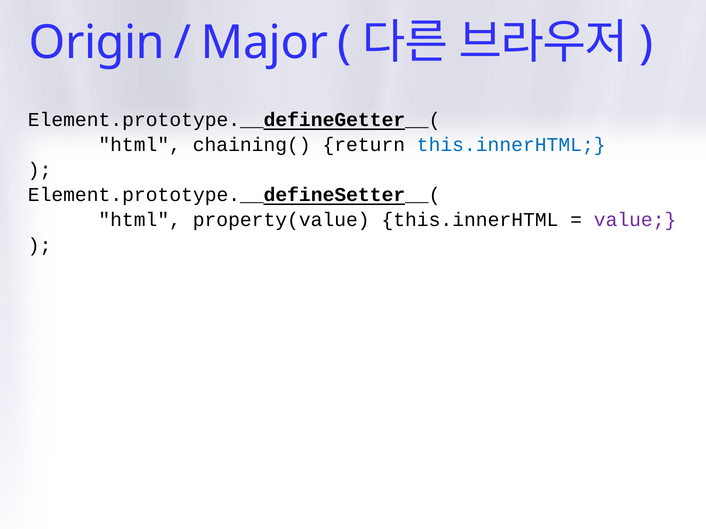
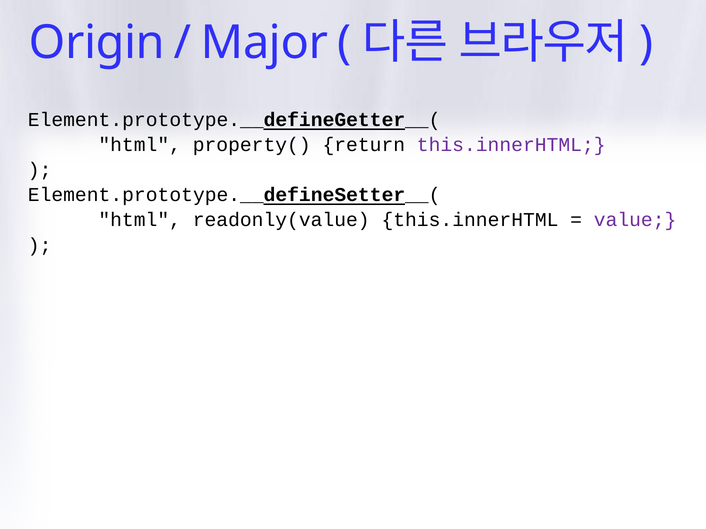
chaining(: chaining( -> property( (252, 145)
this.innerHTML colour: blue -> purple (511, 145)
property(value: property(value -> readonly(value (281, 220)
